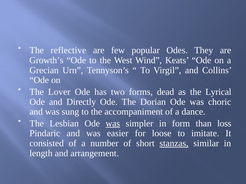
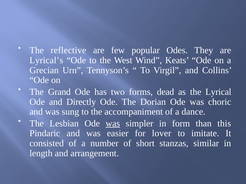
Growth’s: Growth’s -> Lyrical’s (46, 60)
Lover: Lover -> Grand (59, 92)
loss: loss -> this (224, 124)
loose: loose -> lover (162, 134)
stanzas underline: present -> none (174, 144)
